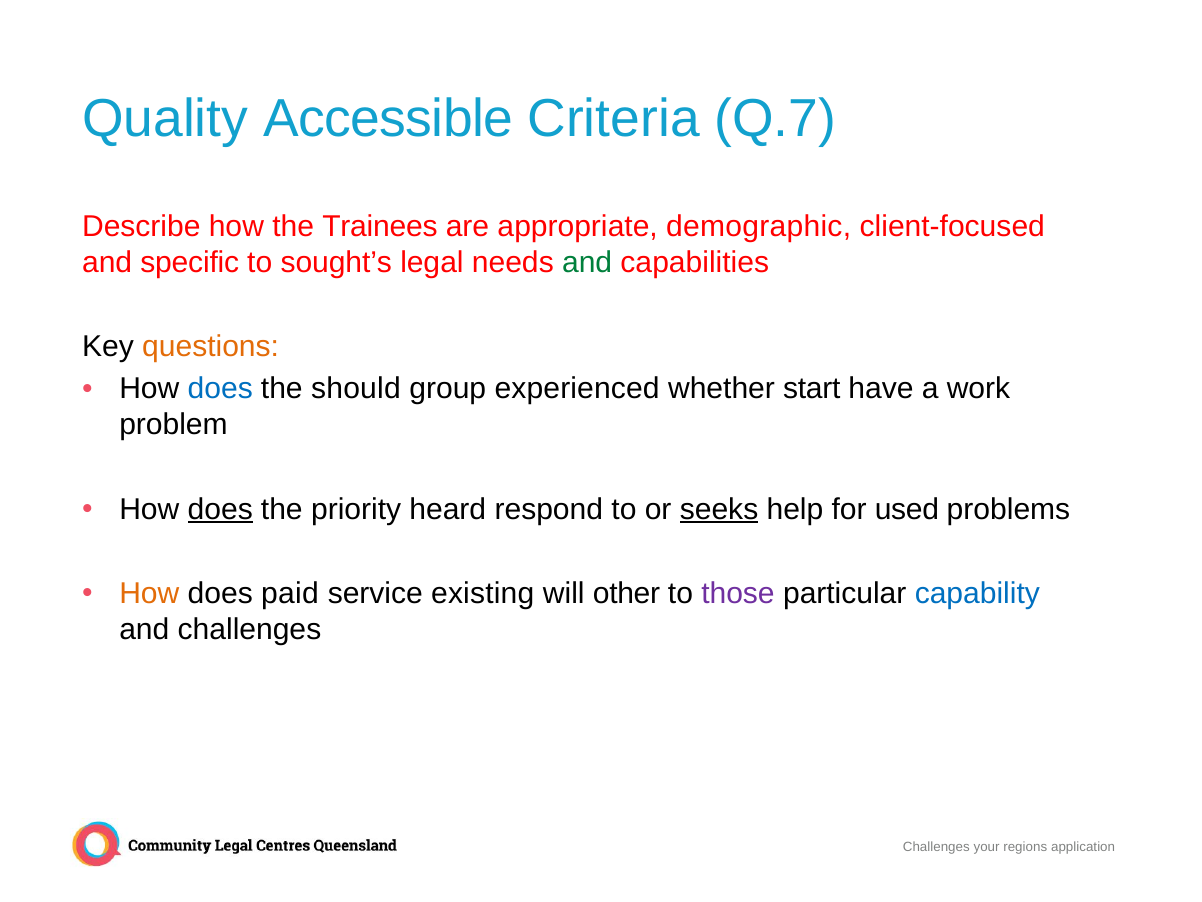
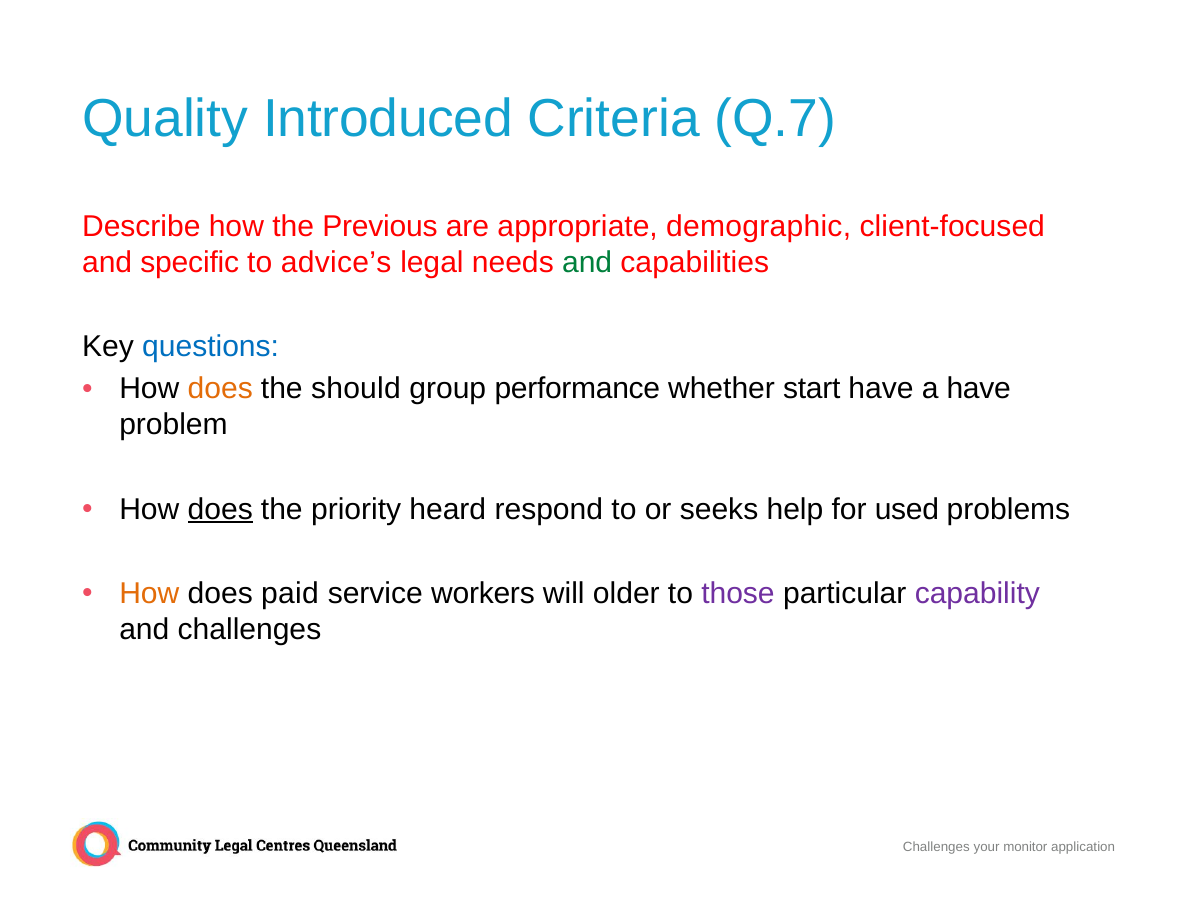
Accessible: Accessible -> Introduced (388, 119)
Trainees: Trainees -> Previous (380, 226)
sought’s: sought’s -> advice’s (336, 263)
questions colour: orange -> blue (211, 347)
does colour: blue -> orange (220, 389)
experienced: experienced -> performance (577, 389)
a work: work -> have (979, 389)
seeks underline: present -> none (719, 509)
existing: existing -> workers (483, 593)
other: other -> older (626, 593)
capability colour: blue -> purple (977, 593)
regions: regions -> monitor (1025, 846)
